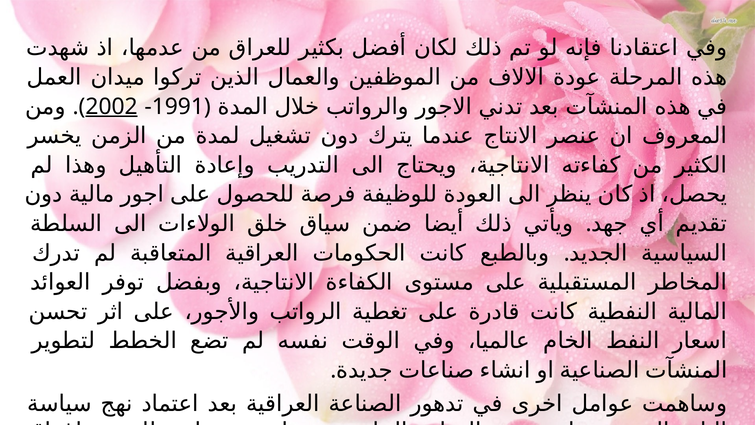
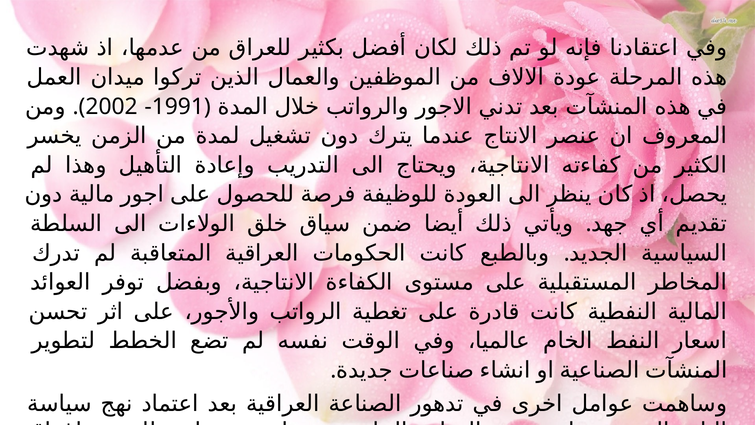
2002 underline: present -> none (112, 106)
